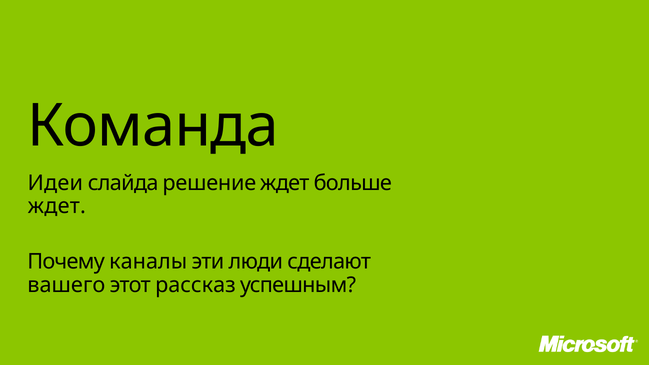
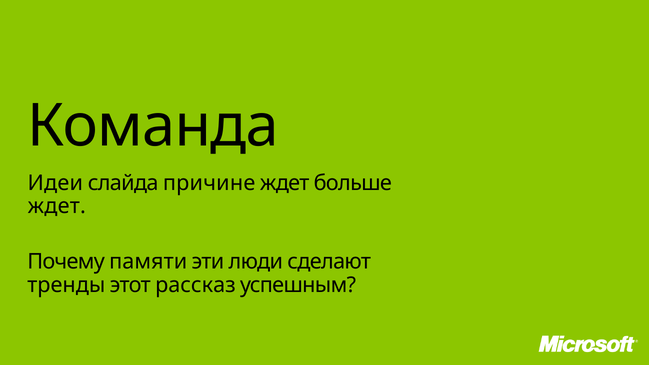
решение: решение -> причине (209, 183)
каналы: каналы -> памяти (148, 262)
вашего: вашего -> тренды (66, 285)
